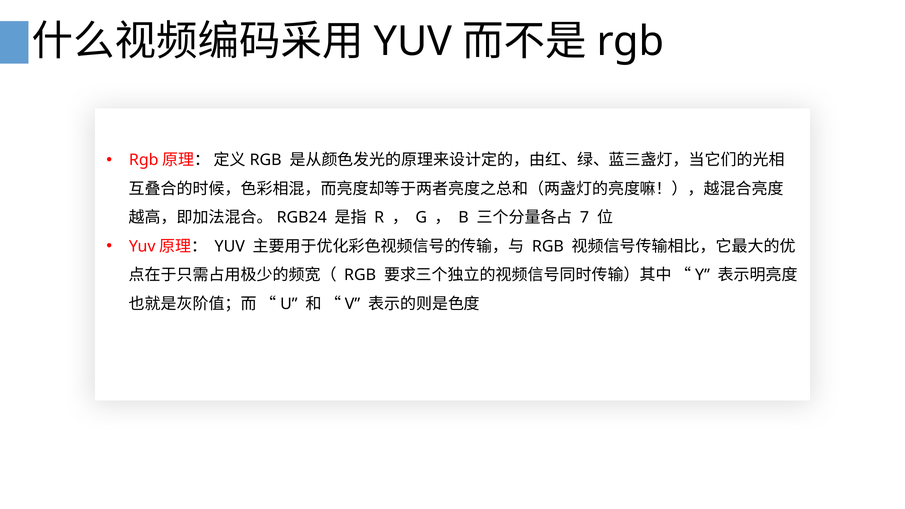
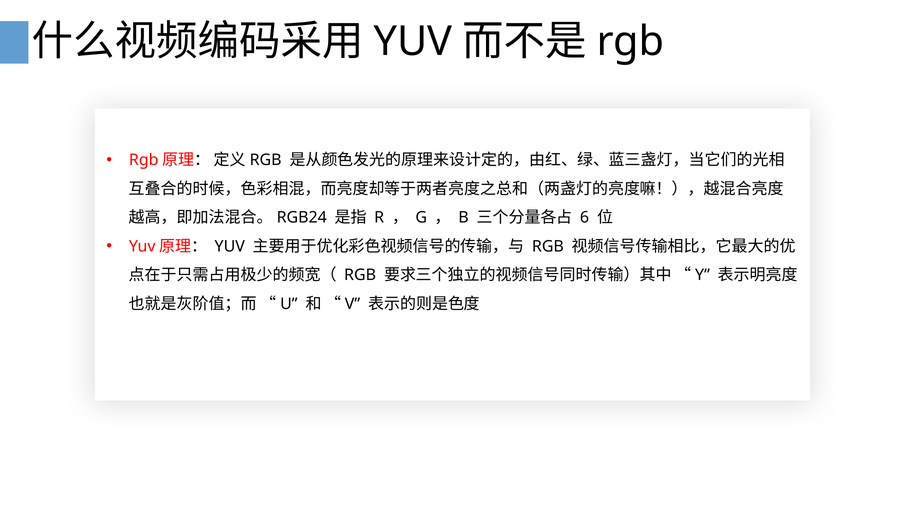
7: 7 -> 6 (584, 218)
